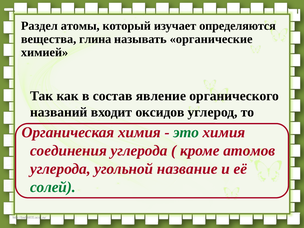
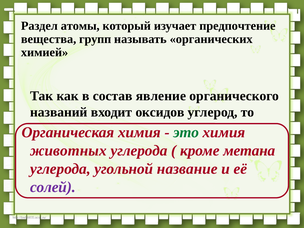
определяются: определяются -> предпочтение (237, 26)
глина: глина -> групп (95, 39)
органические: органические -> органических (211, 39)
соединения: соединения -> животных (68, 151)
атомов: атомов -> метана (249, 151)
солей colour: green -> purple (53, 187)
